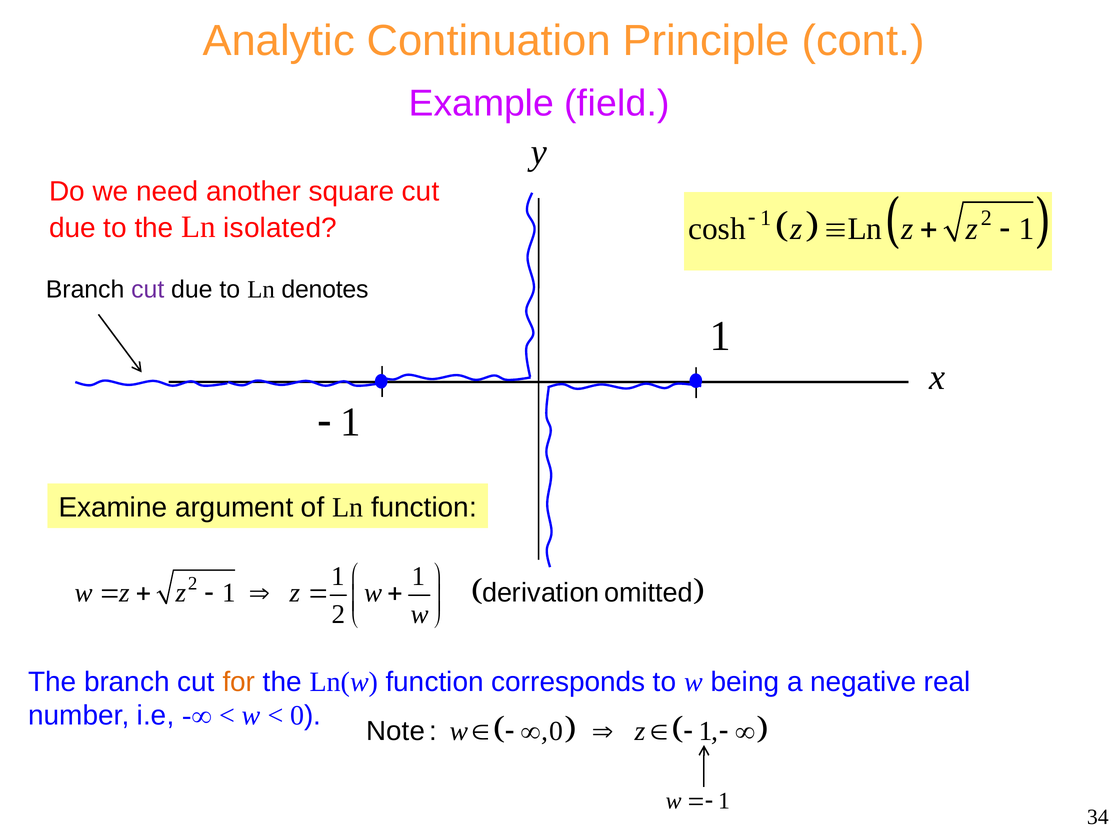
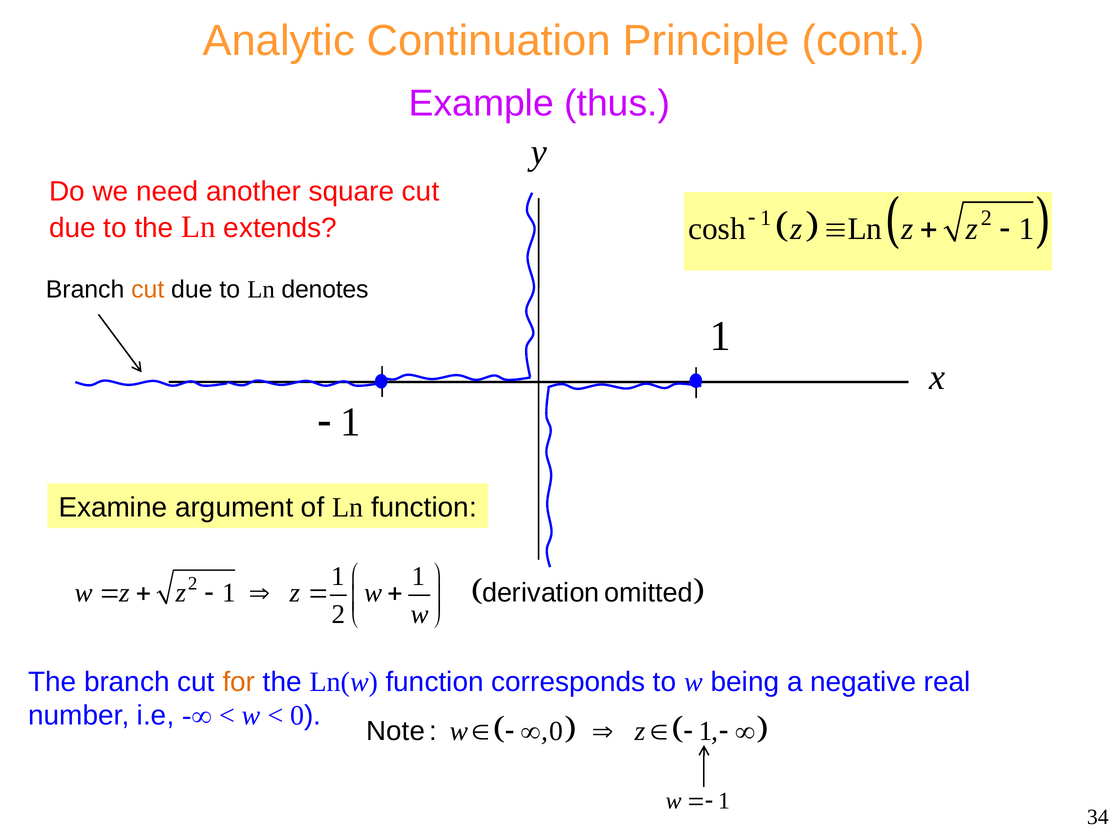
field: field -> thus (617, 104)
isolated: isolated -> extends (280, 228)
cut colour: purple -> orange (148, 289)
